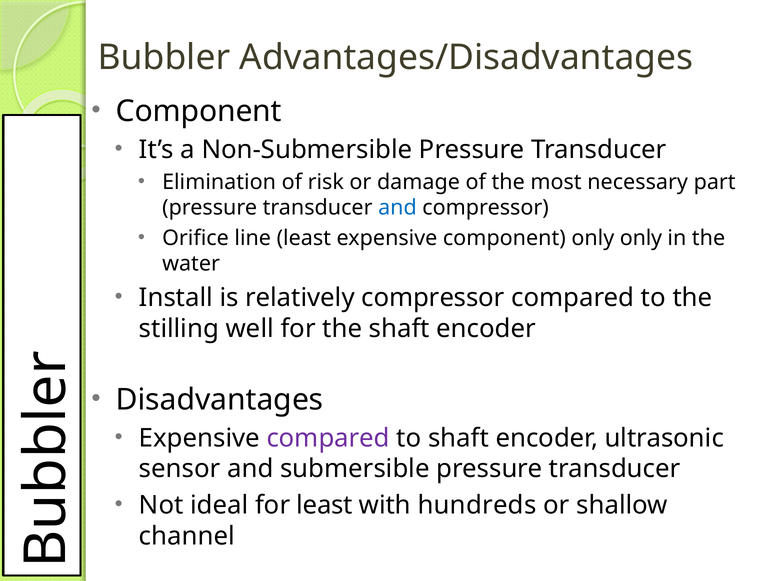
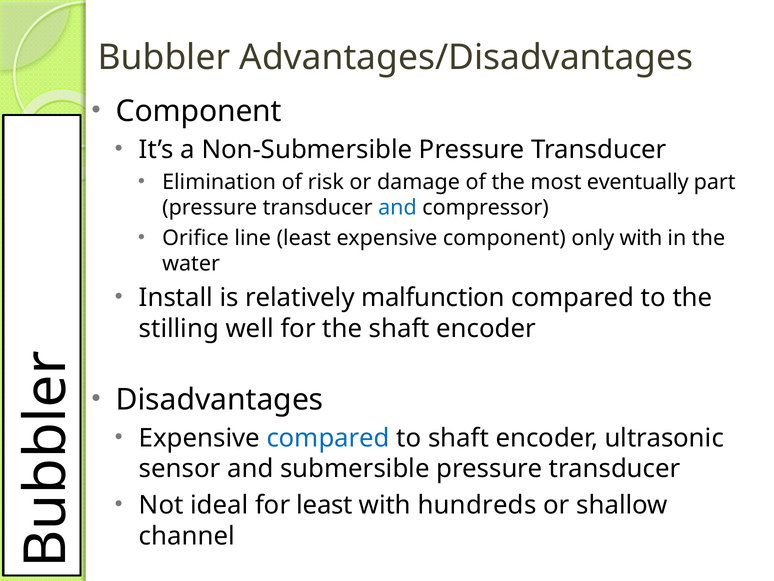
necessary: necessary -> eventually (638, 182)
only only: only -> with (641, 238)
relatively compressor: compressor -> malfunction (433, 297)
compared colour: purple -> blue (328, 438)
